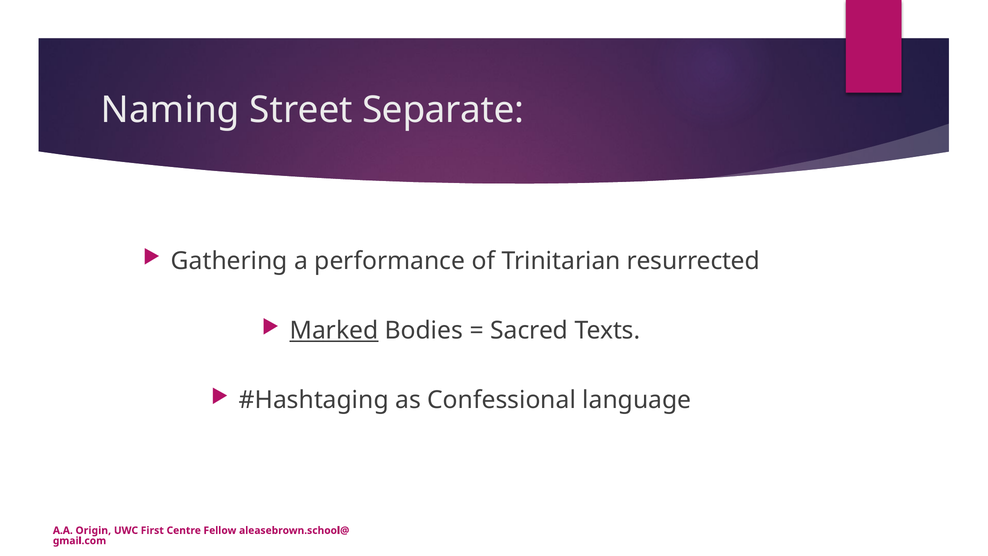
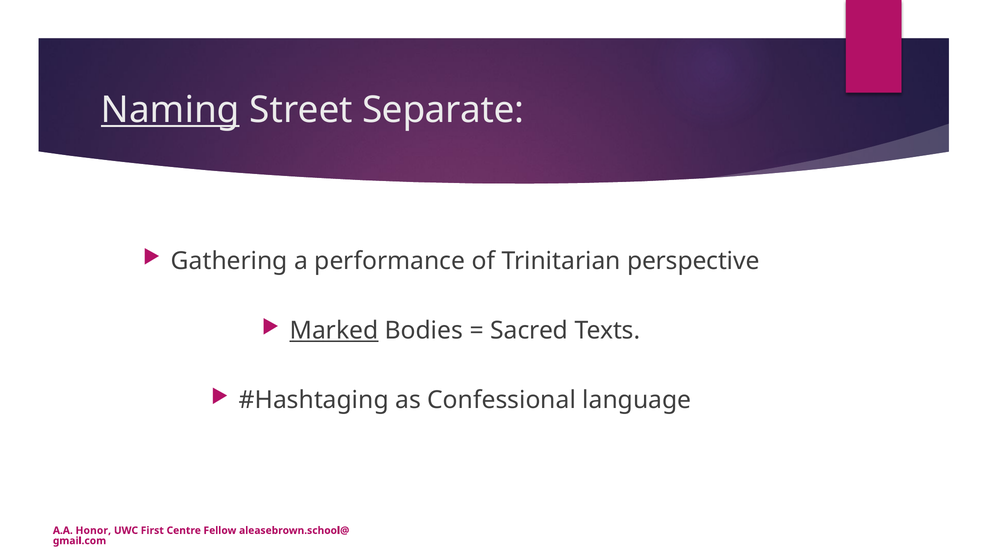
Naming underline: none -> present (170, 110)
resurrected: resurrected -> perspective (693, 261)
Origin: Origin -> Honor (93, 530)
